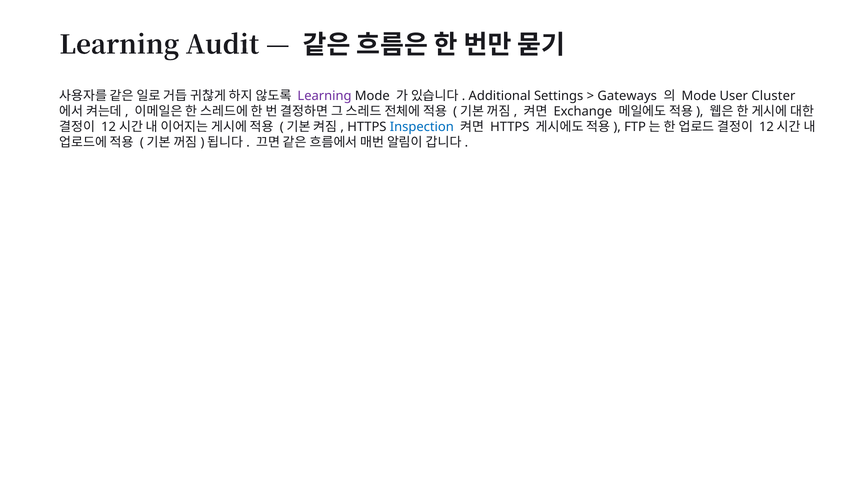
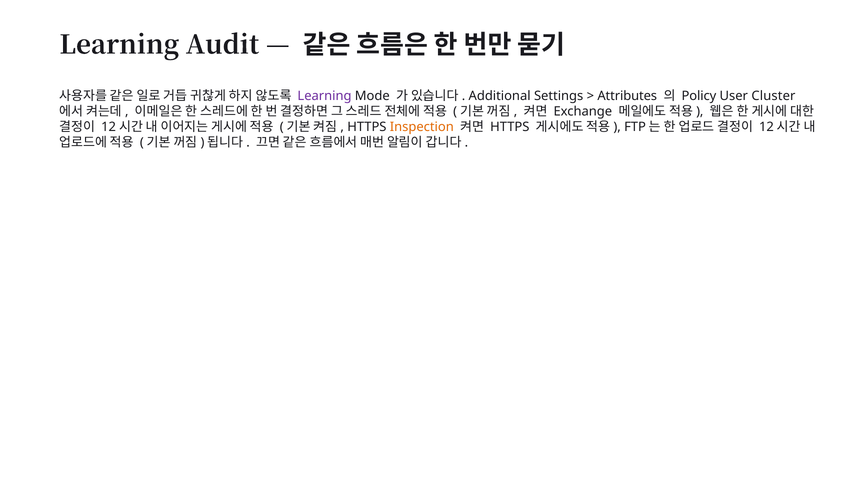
Gateways: Gateways -> Attributes (627, 96)
Mode: Mode -> Policy (699, 96)
Inspection colour: blue -> orange (422, 127)
